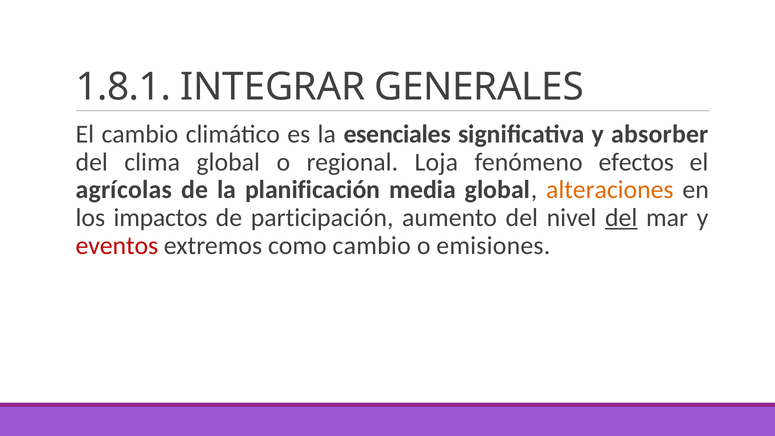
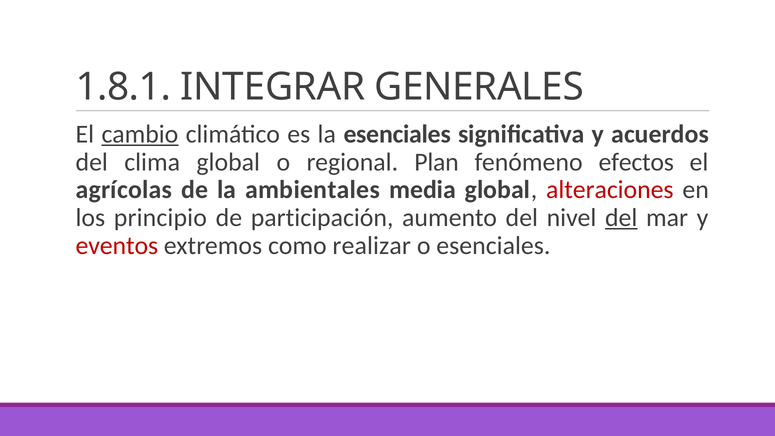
cambio underline: none -> present (140, 134)
absorber: absorber -> acuerdos (660, 134)
Loja: Loja -> Plan (437, 162)
planificación: planificación -> ambientales (313, 190)
alteraciones colour: orange -> red (610, 190)
impactos: impactos -> principio (160, 218)
como cambio: cambio -> realizar (372, 246)
o emisiones: emisiones -> esenciales (493, 246)
